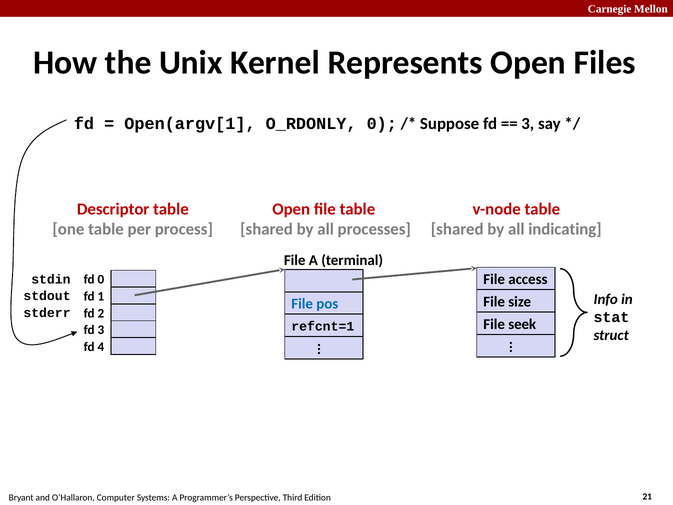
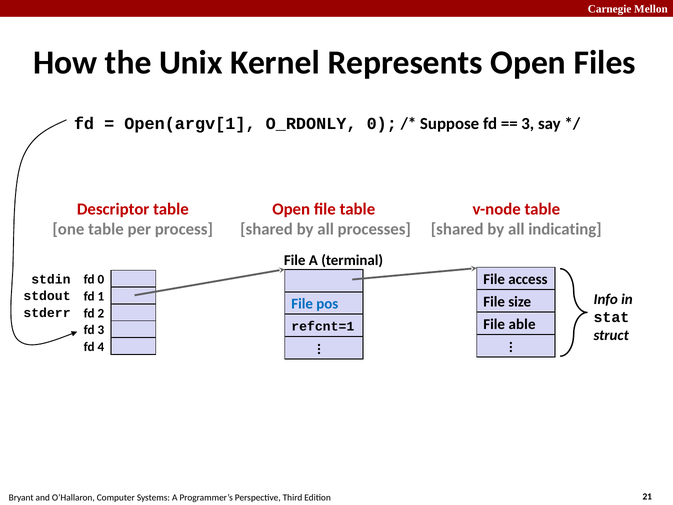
seek: seek -> able (522, 324)
